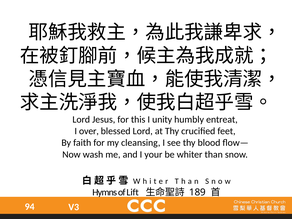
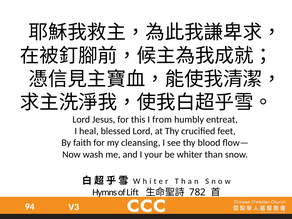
unity: unity -> from (162, 119)
over: over -> heal (89, 131)
189: 189 -> 782 (197, 192)
